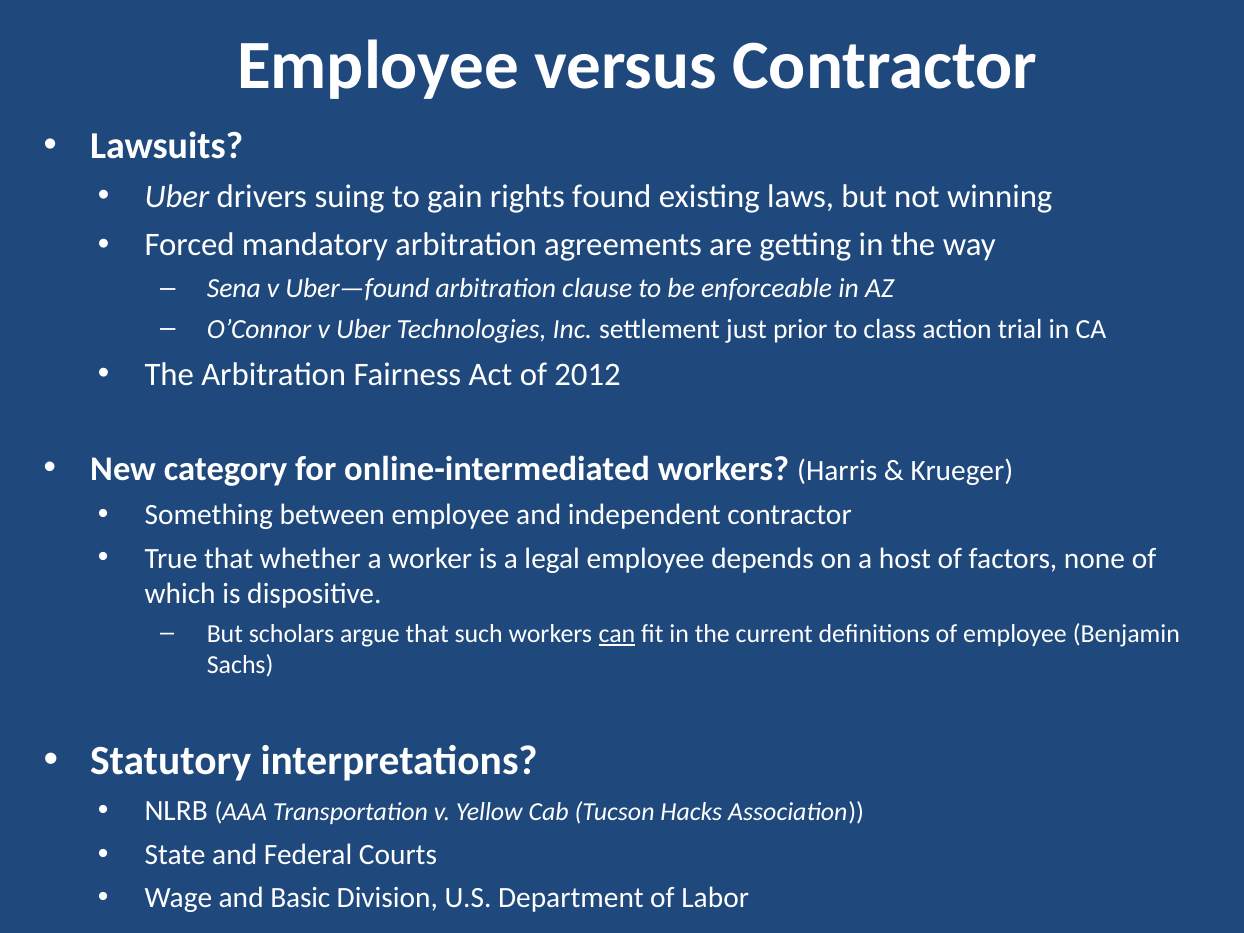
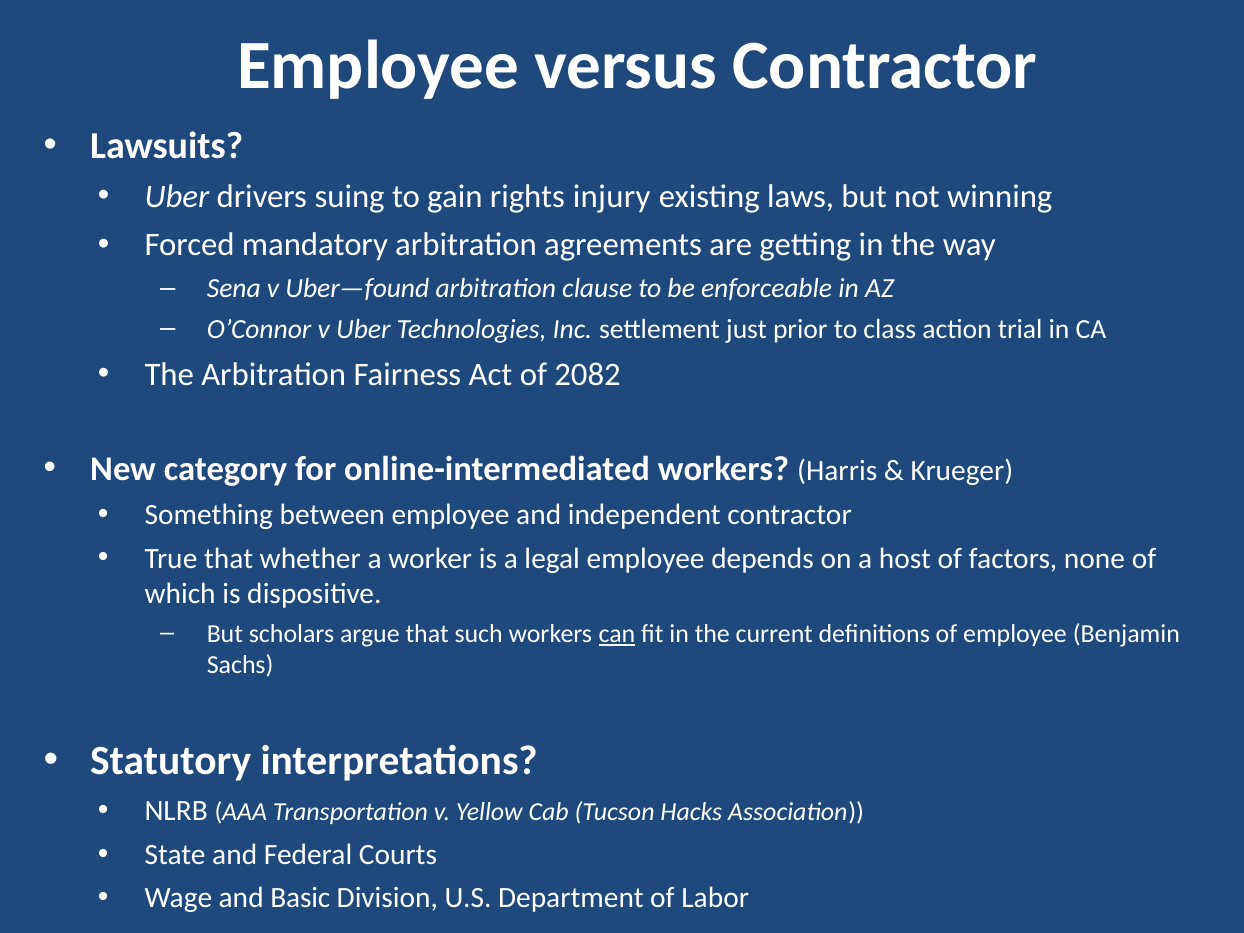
found: found -> injury (612, 197)
2012: 2012 -> 2082 (588, 375)
